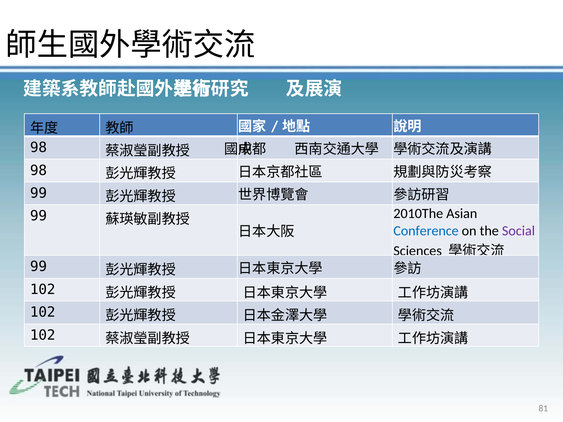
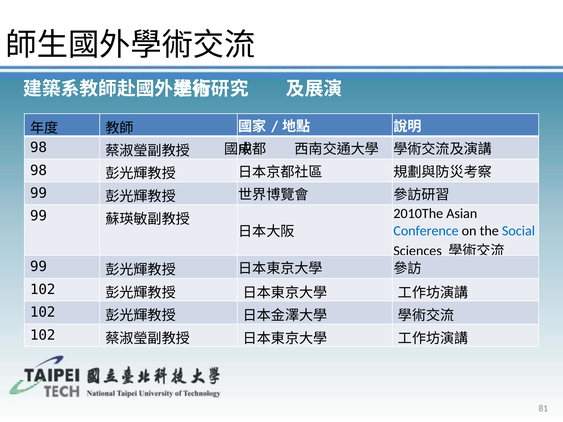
Social colour: purple -> blue (518, 231)
